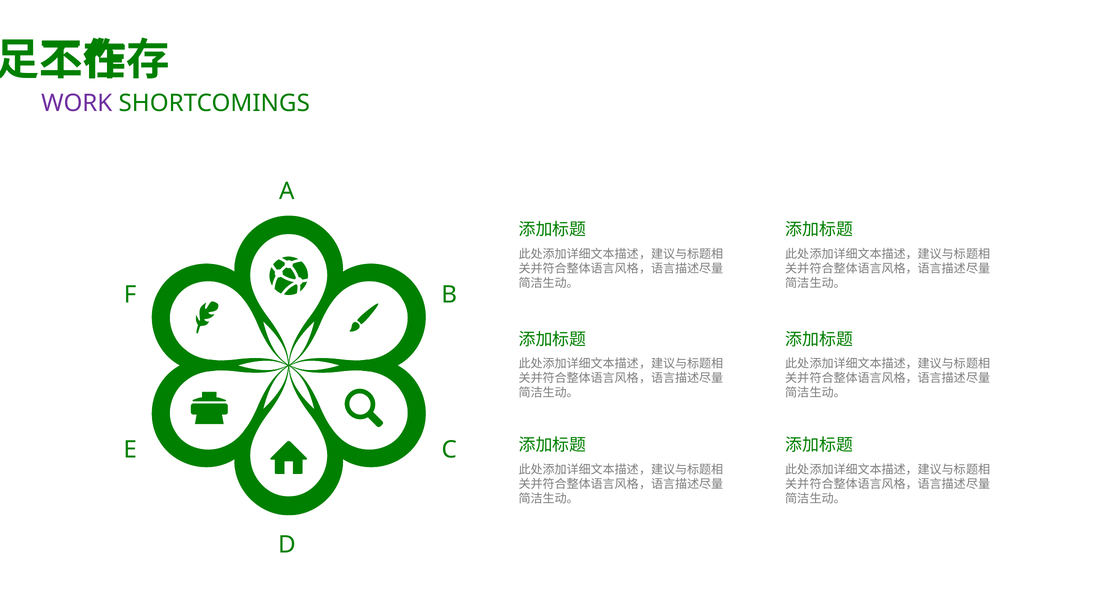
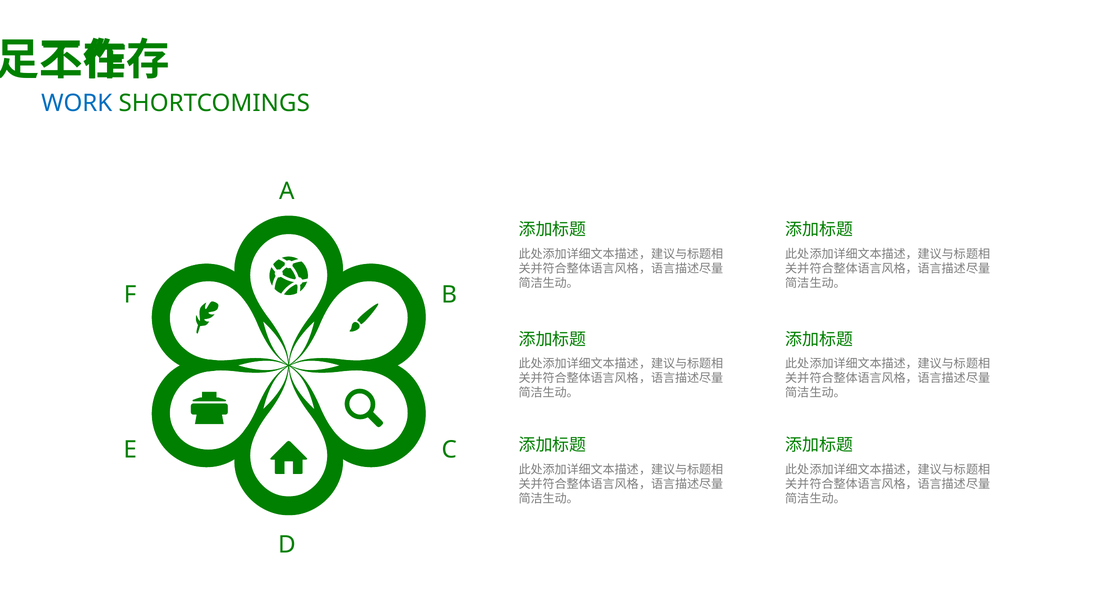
WORK colour: purple -> blue (77, 103)
